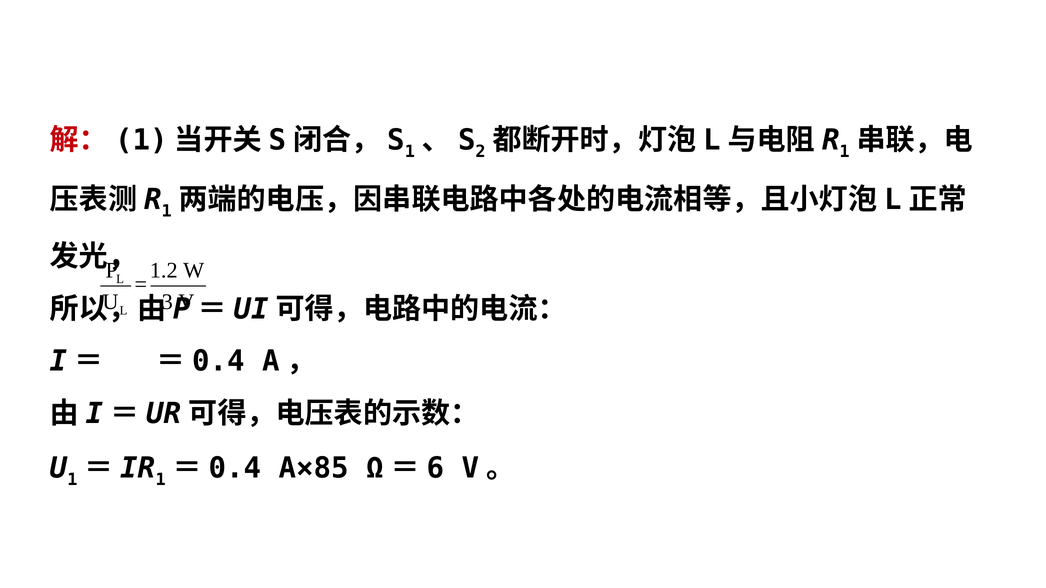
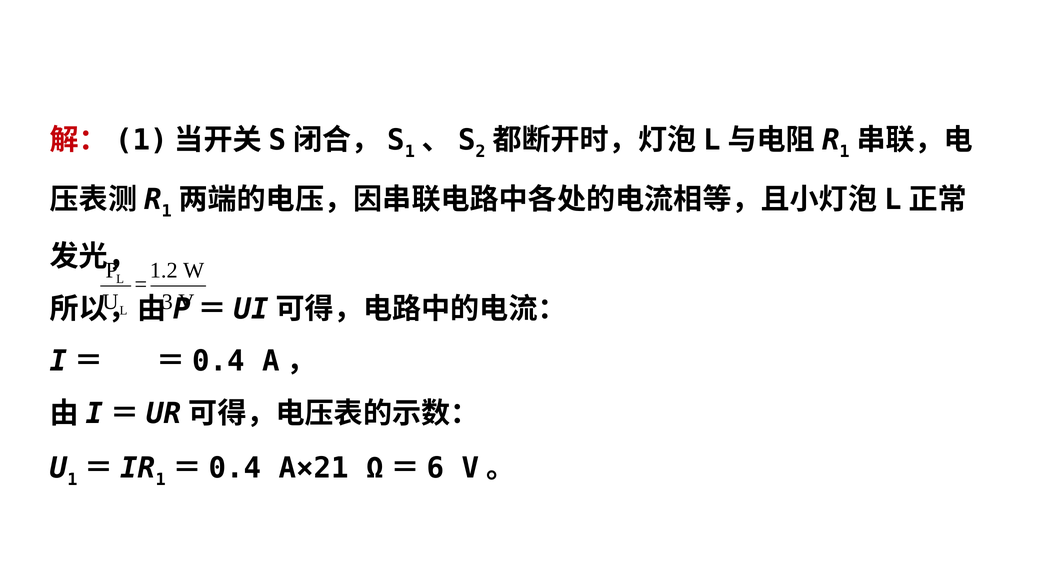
A×85: A×85 -> A×21 (314, 469)
